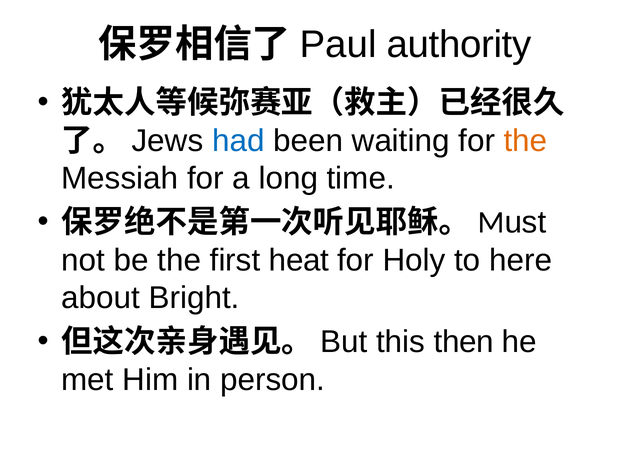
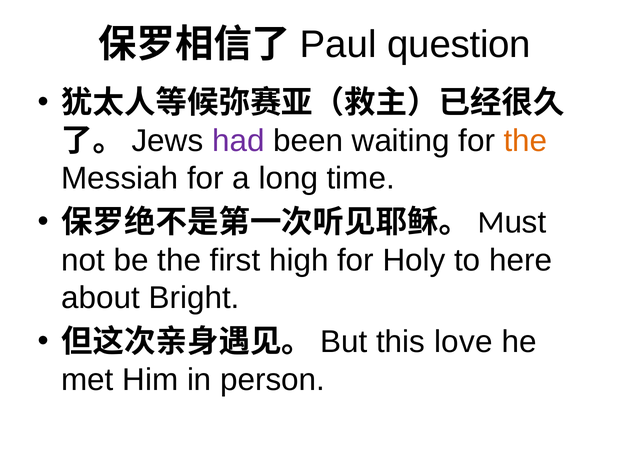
authority: authority -> question (459, 45)
had colour: blue -> purple (238, 141)
heat: heat -> high (299, 260)
then: then -> love (463, 342)
